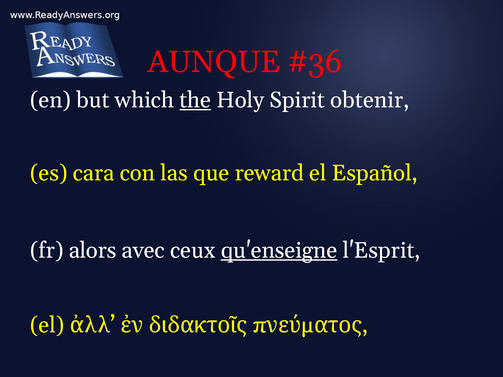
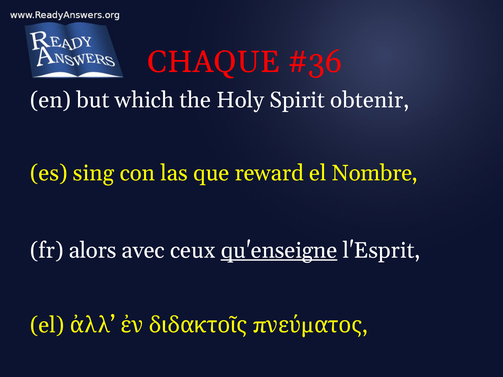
AUNQUE: AUNQUE -> CHAQUE (214, 62)
the underline: present -> none (195, 100)
cara: cara -> sing (94, 173)
Español: Español -> Nombre (375, 173)
